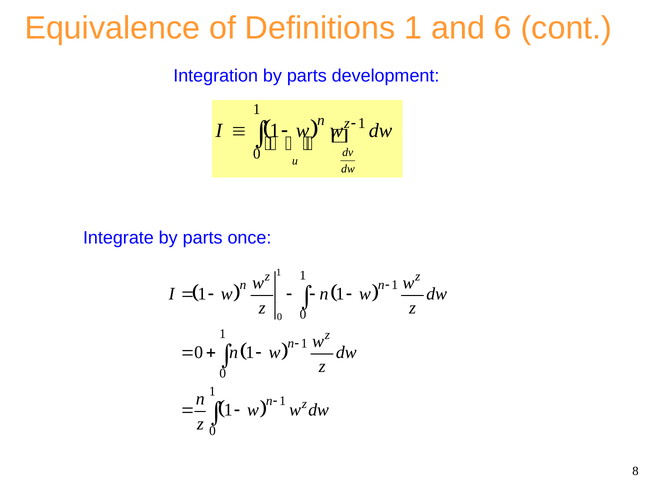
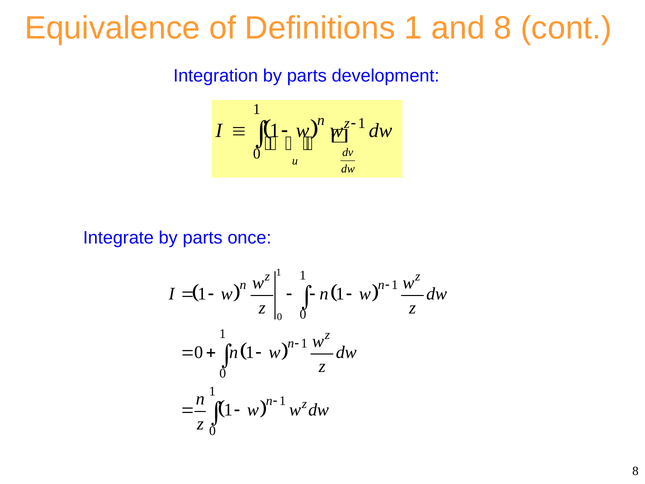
and 6: 6 -> 8 (503, 28)
